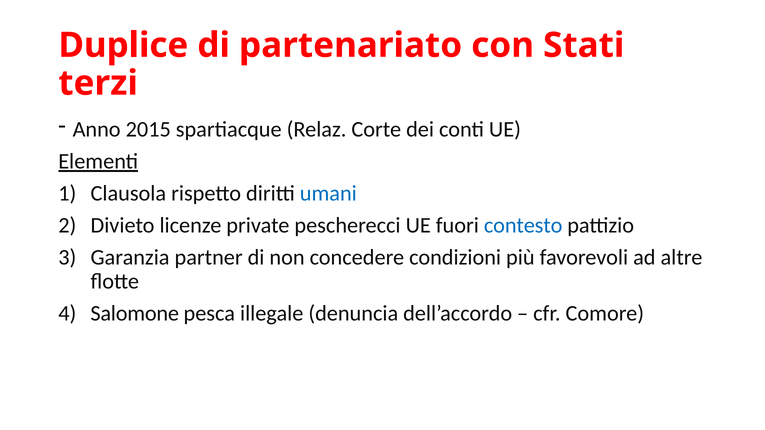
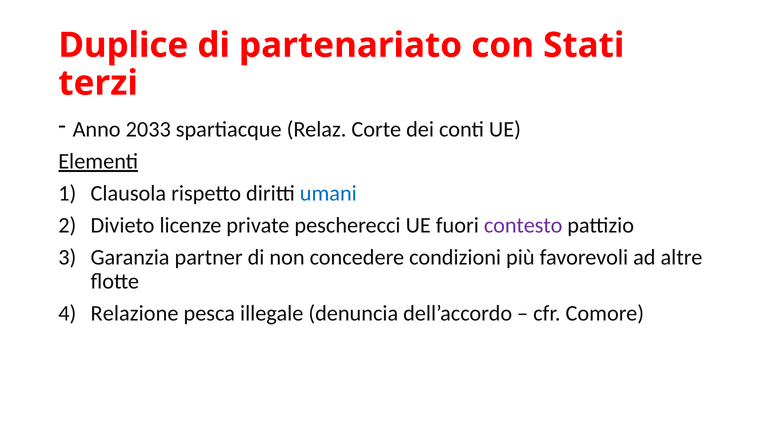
2015: 2015 -> 2033 (148, 129)
contesto colour: blue -> purple (523, 226)
Salomone: Salomone -> Relazione (135, 314)
